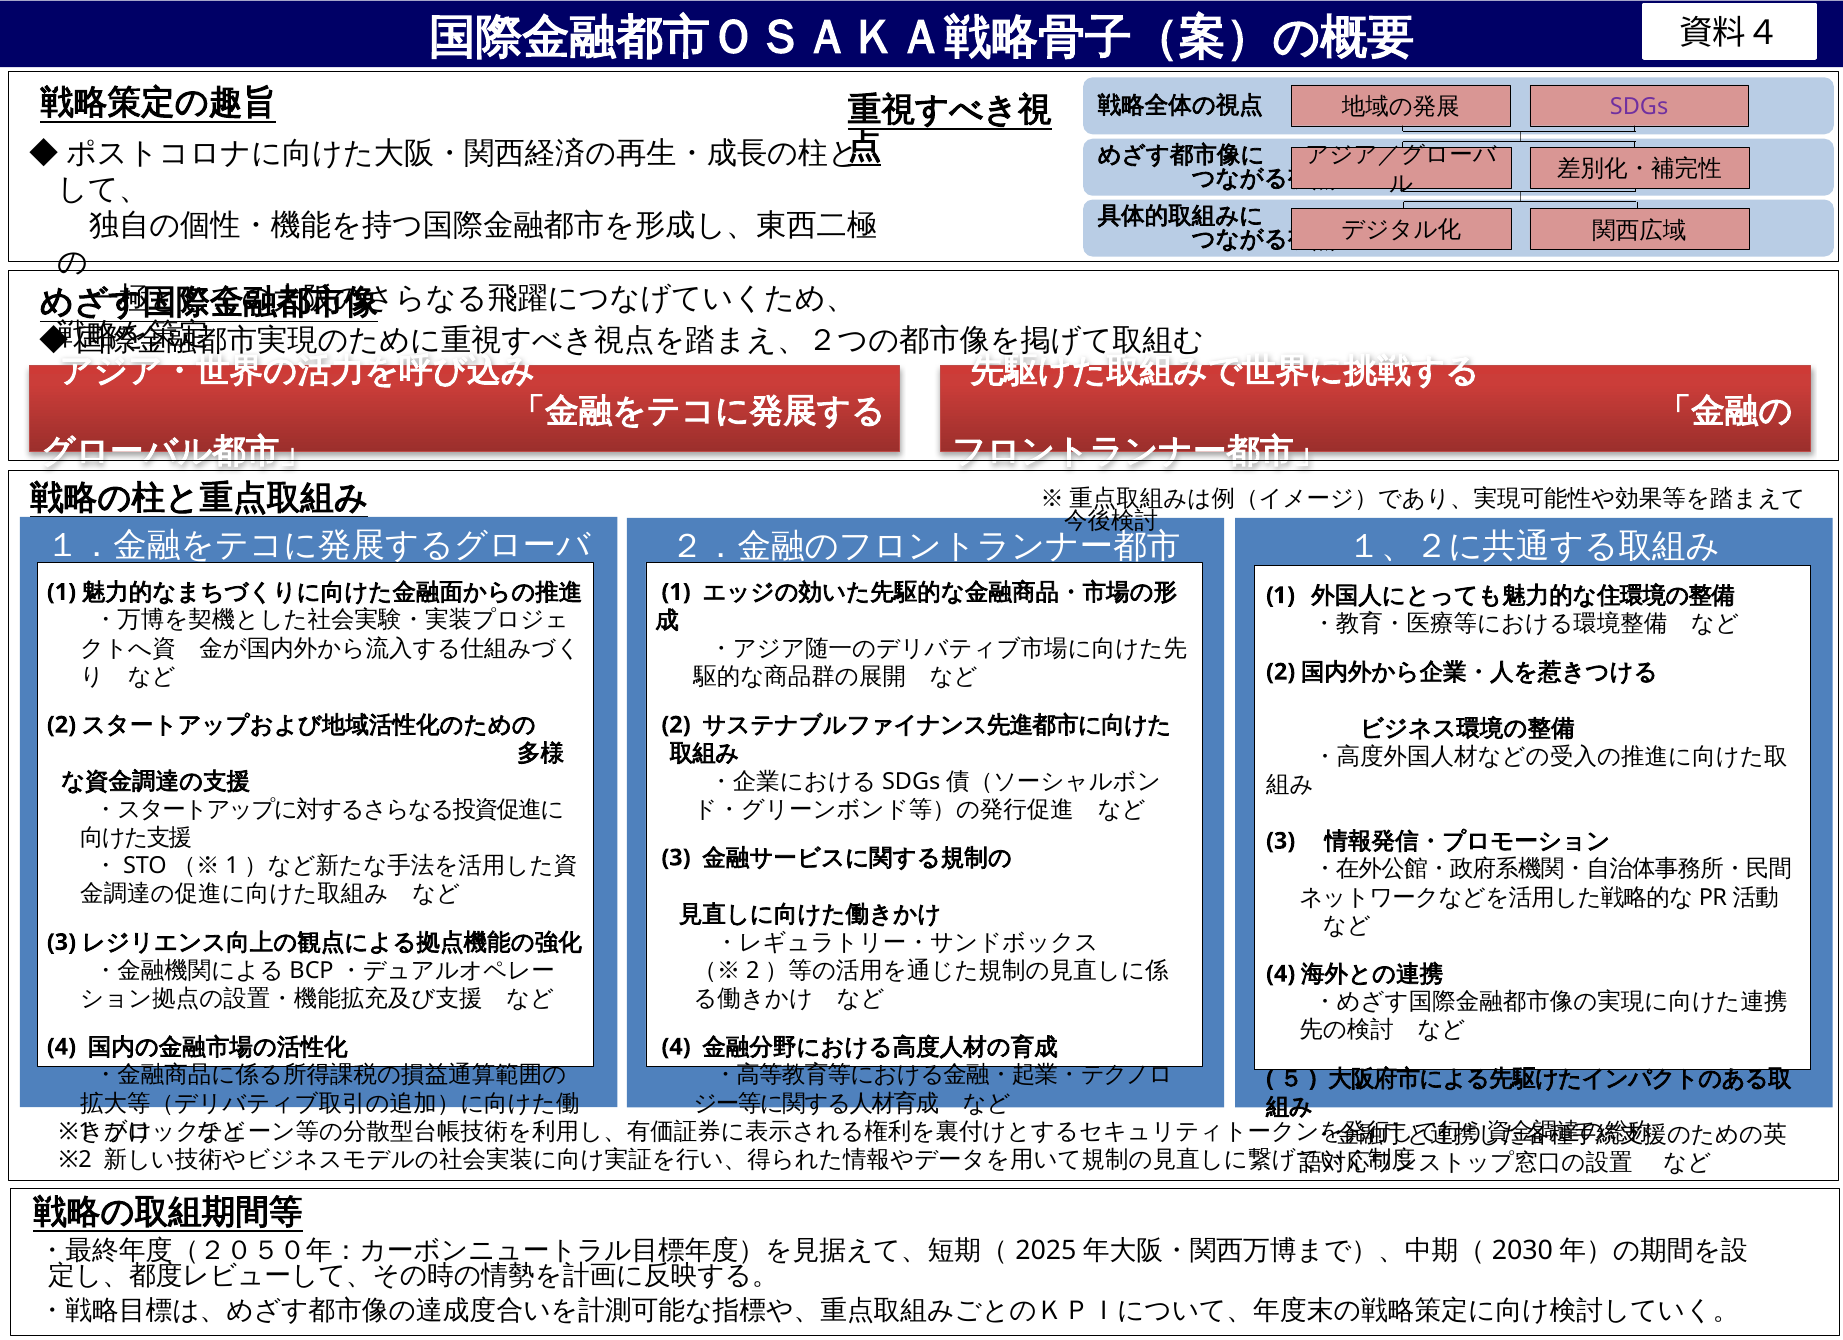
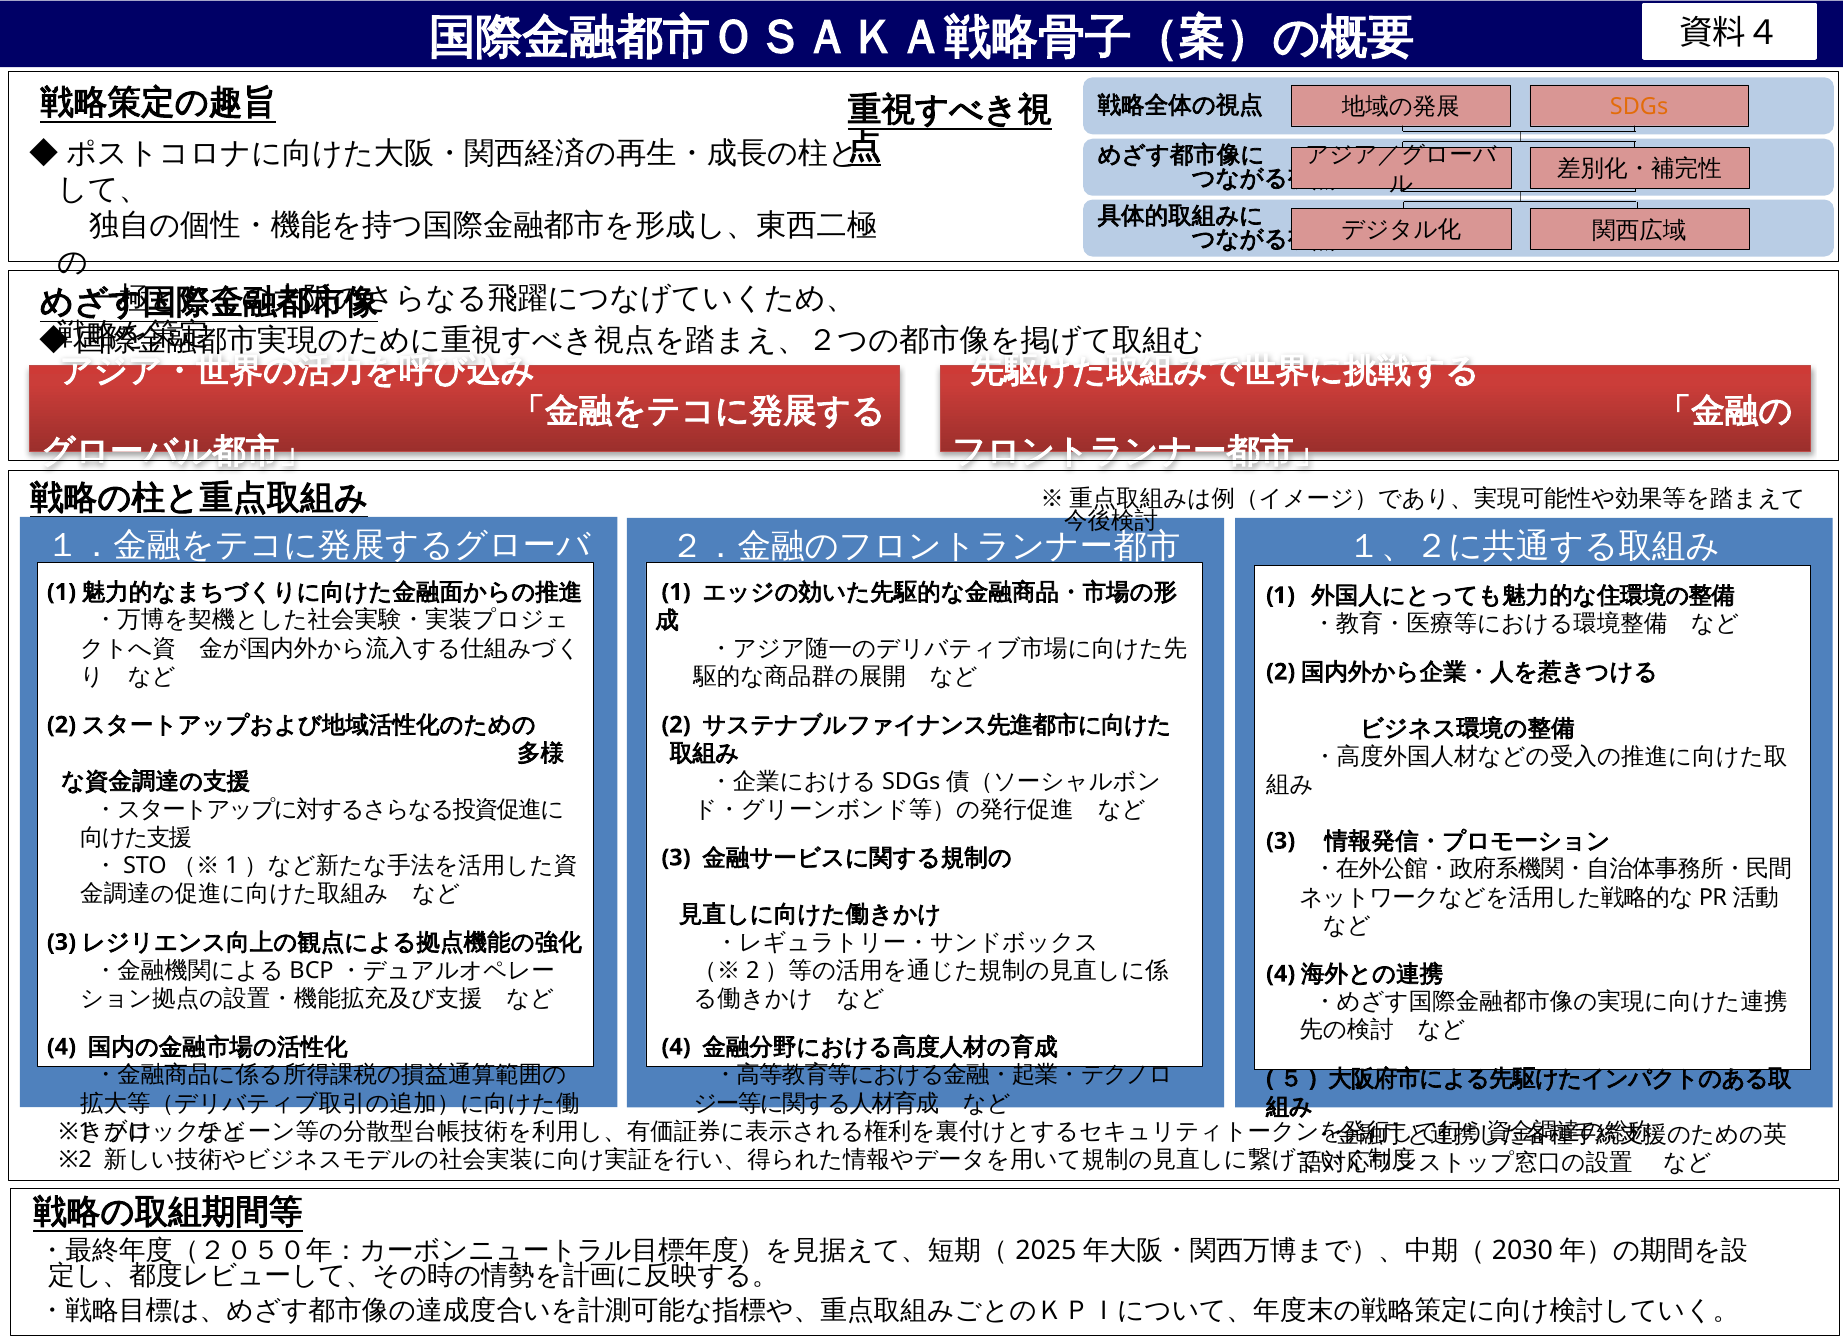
SDGs colour: purple -> orange (1639, 107)
